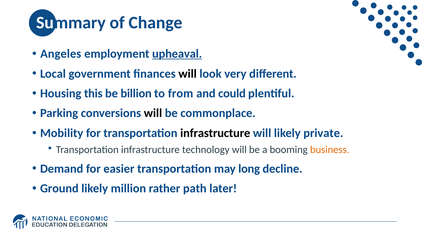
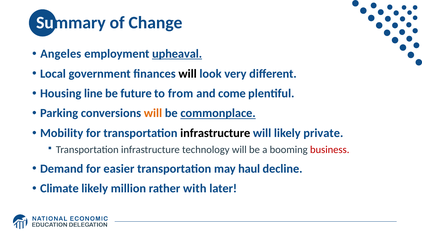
this: this -> line (93, 94)
billion: billion -> future (136, 94)
could: could -> come (232, 94)
will colour: black -> orange (153, 113)
commonplace underline: none -> present (218, 113)
business colour: orange -> red (330, 150)
long: long -> haul (249, 169)
Ground: Ground -> Climate (59, 189)
path: path -> with (195, 189)
